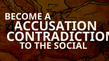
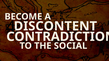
ACCUSATION: ACCUSATION -> DISCONTENT (55, 26)
